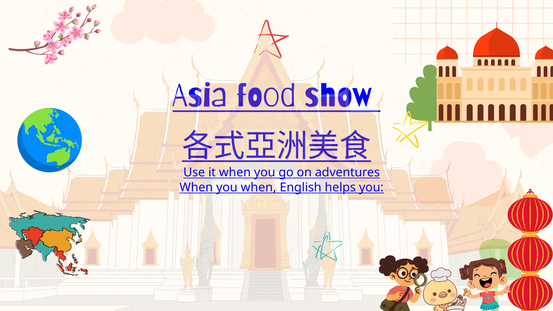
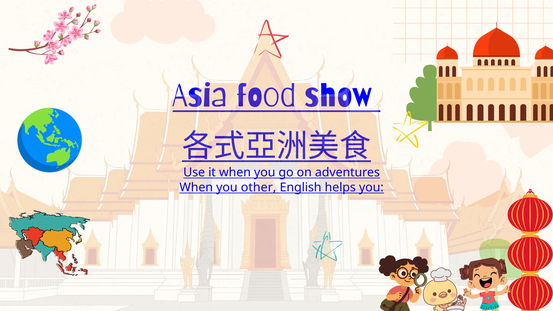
you when: when -> other (259, 188)
